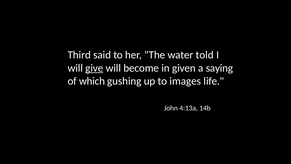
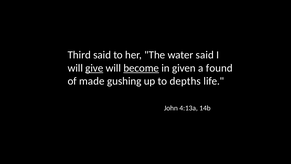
water told: told -> said (205, 55)
become underline: none -> present (141, 68)
saying: saying -> found (219, 68)
which: which -> made (92, 81)
images: images -> depths (185, 81)
